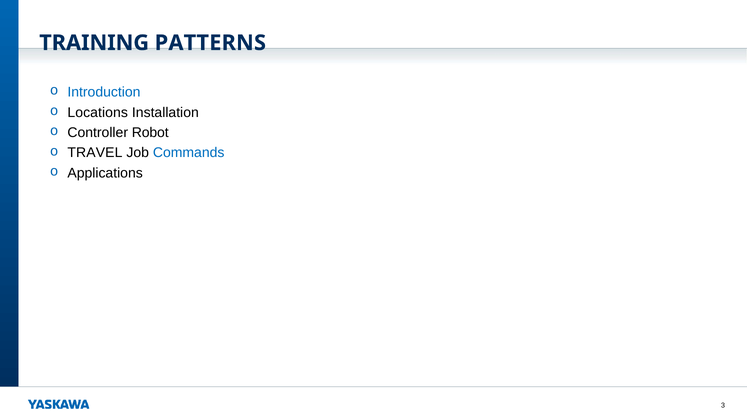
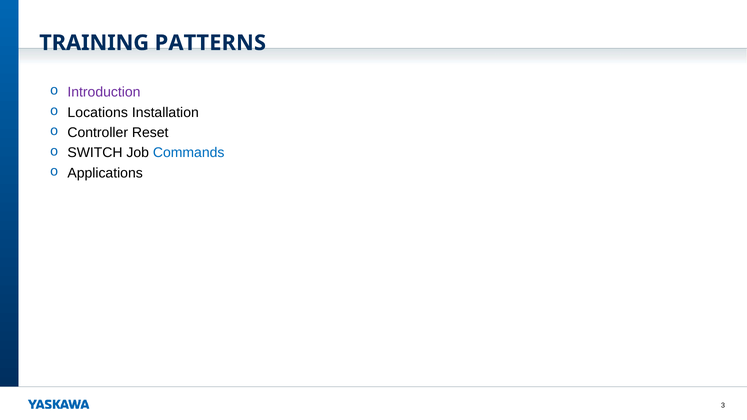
Introduction colour: blue -> purple (104, 92)
Robot: Robot -> Reset (150, 133)
TRAVEL: TRAVEL -> SWITCH (95, 153)
